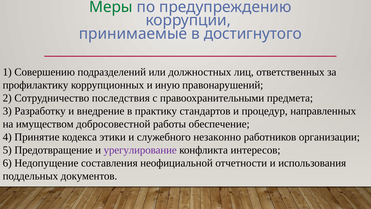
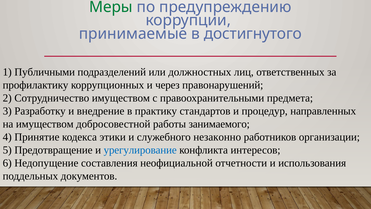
Совершению: Совершению -> Публичными (45, 72)
иную: иную -> через (167, 85)
Сотрудничество последствия: последствия -> имуществом (121, 98)
обеспечение: обеспечение -> занимаемого (219, 124)
урегулирование colour: purple -> blue (140, 150)
